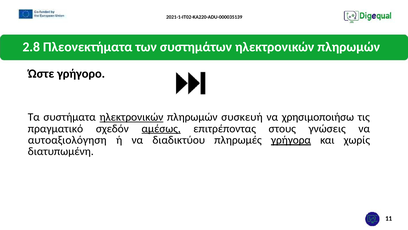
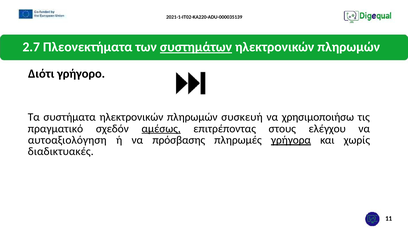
2.8: 2.8 -> 2.7 (31, 47)
συστημάτων underline: none -> present (196, 47)
Ώστε: Ώστε -> Διότι (41, 74)
ηλεκτρονικών underline: present -> none (131, 117)
γνώσεις: γνώσεις -> ελέγχου (327, 128)
διαδικτύου: διαδικτύου -> πρόσβασης (179, 140)
διατυπωμένη: διατυπωμένη -> διαδικτυακές (61, 151)
